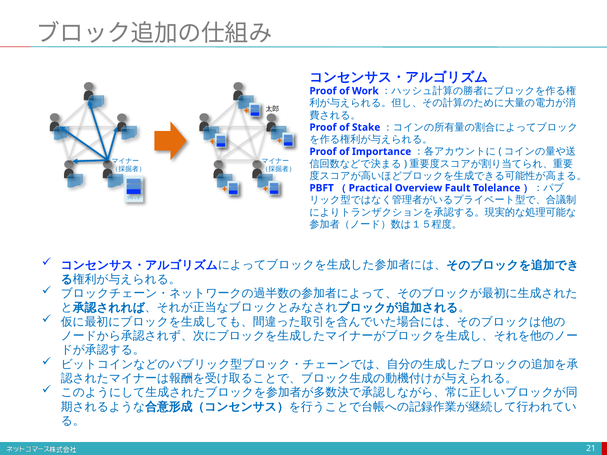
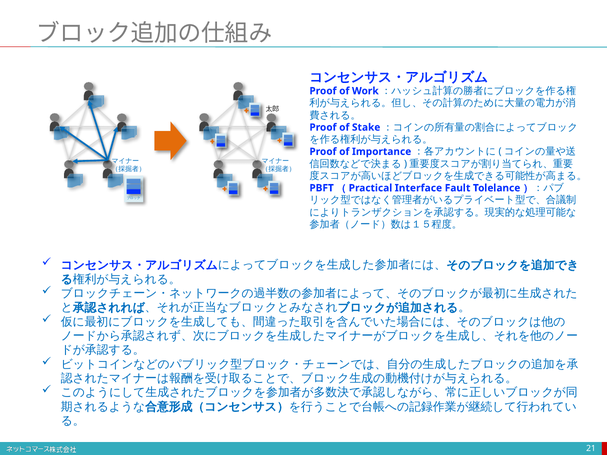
Overview: Overview -> Interface (418, 188)
